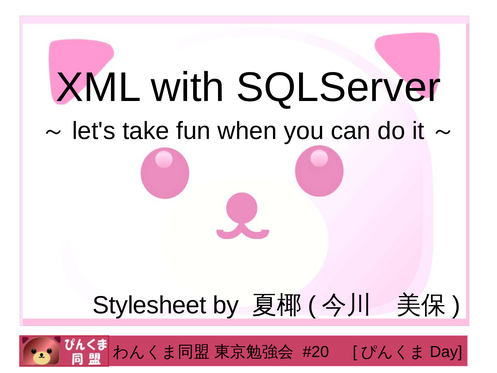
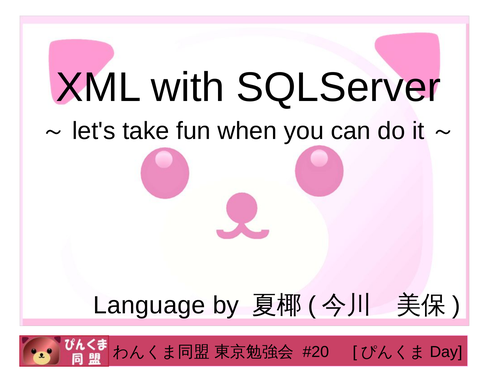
Stylesheet: Stylesheet -> Language (149, 305)
